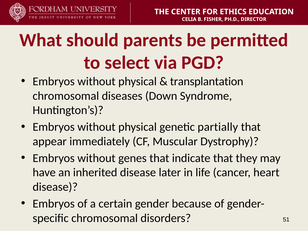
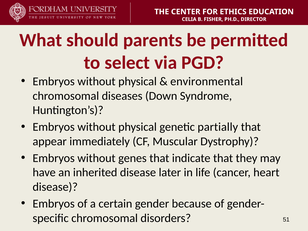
transplantation: transplantation -> environmental (207, 81)
